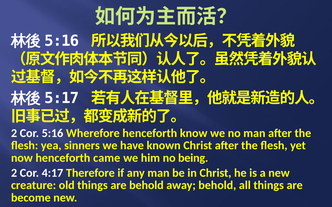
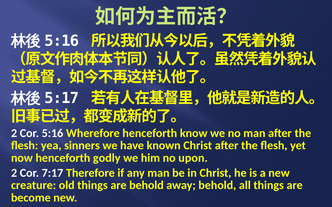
came: came -> godly (107, 158)
being: being -> upon (193, 158)
4:17: 4:17 -> 7:17 (52, 173)
